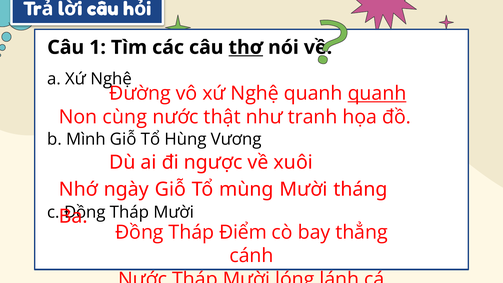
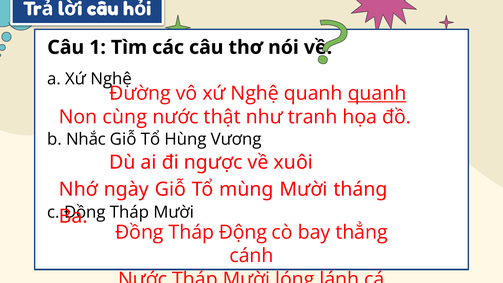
thơ underline: present -> none (246, 47)
Mình: Mình -> Nhắc (86, 139)
Điểm: Điểm -> Động (243, 232)
